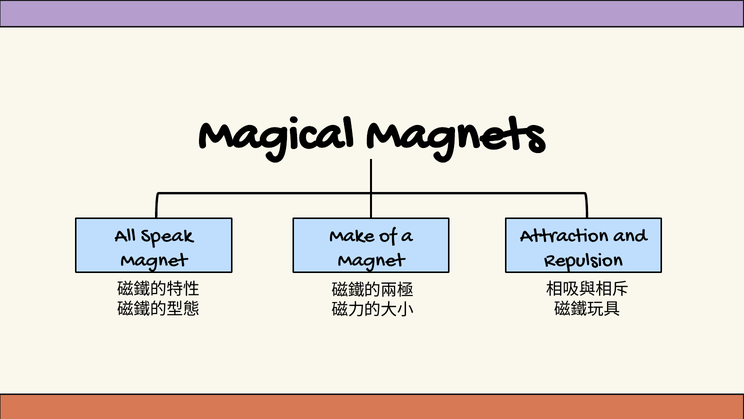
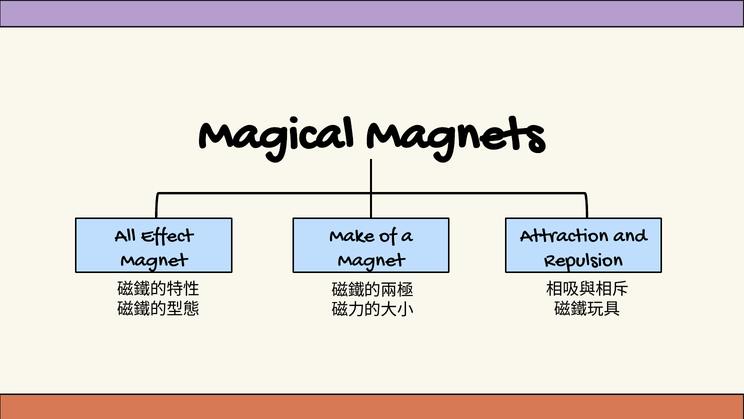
Speak: Speak -> Effect (167, 234)
